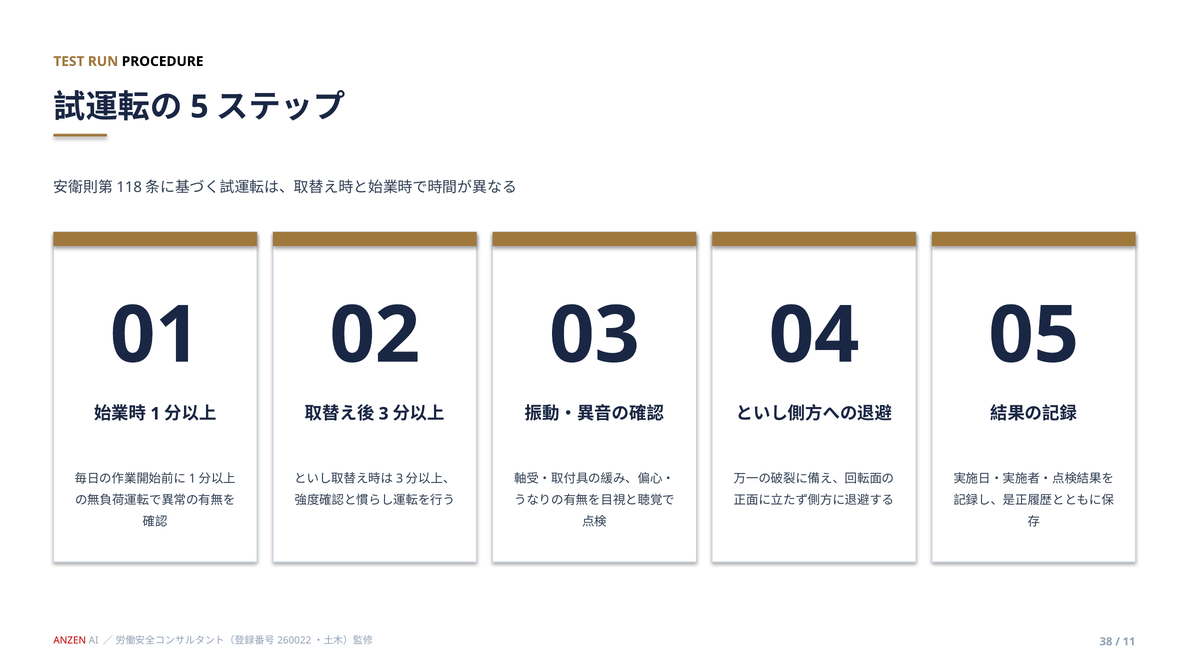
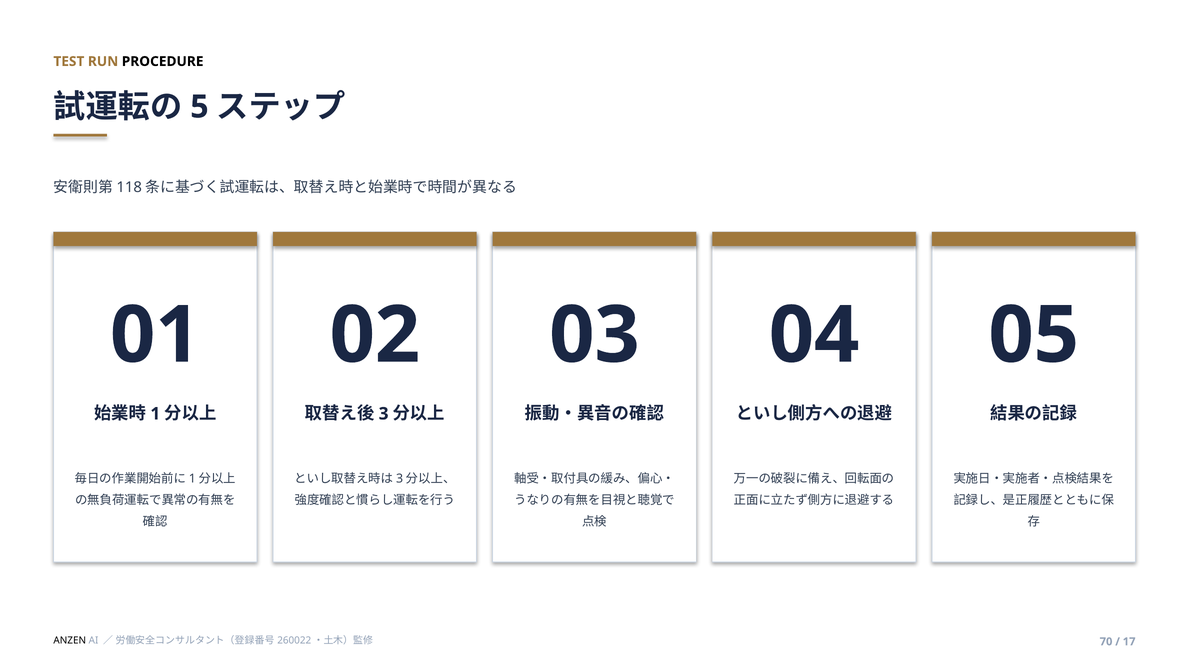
ANZEN colour: red -> black (70, 640)
38: 38 -> 70 (1106, 641)
11: 11 -> 17 (1129, 641)
